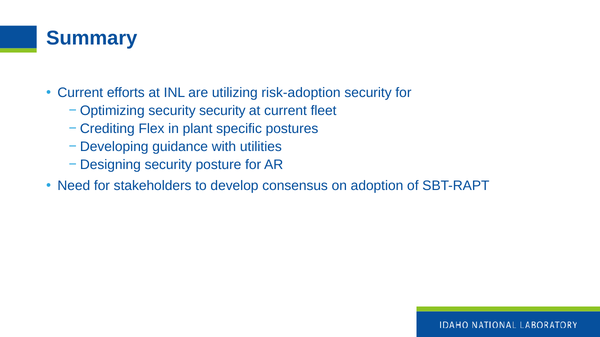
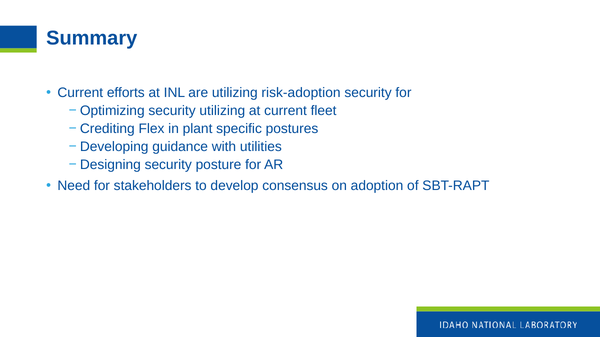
security security: security -> utilizing (222, 111)
